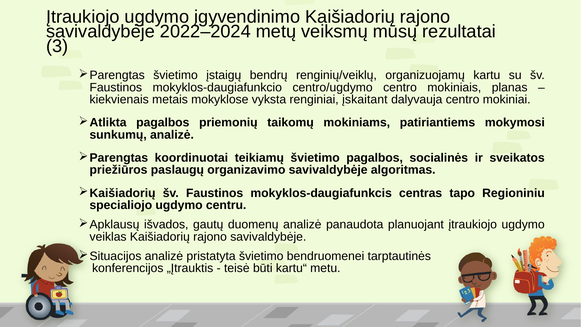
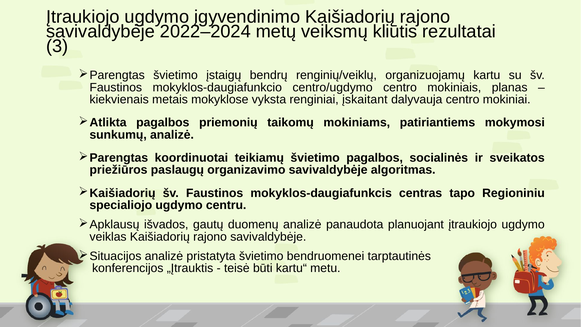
mūsų: mūsų -> kliūtis (395, 31)
